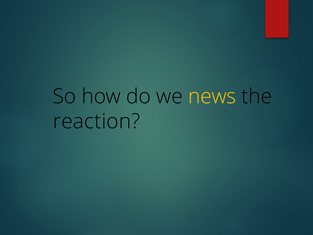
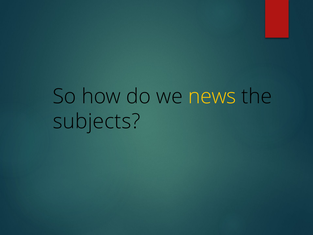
reaction: reaction -> subjects (97, 121)
